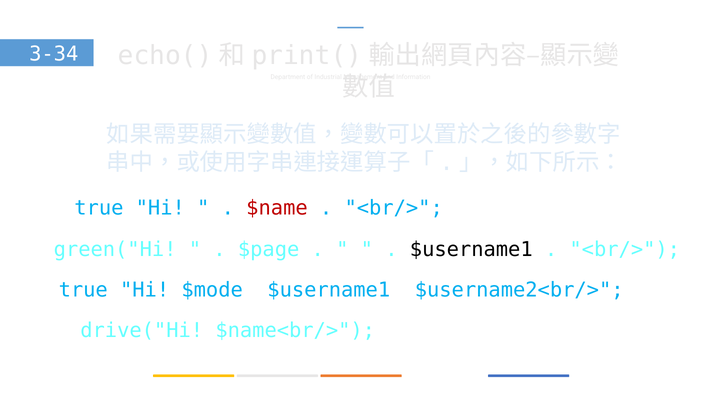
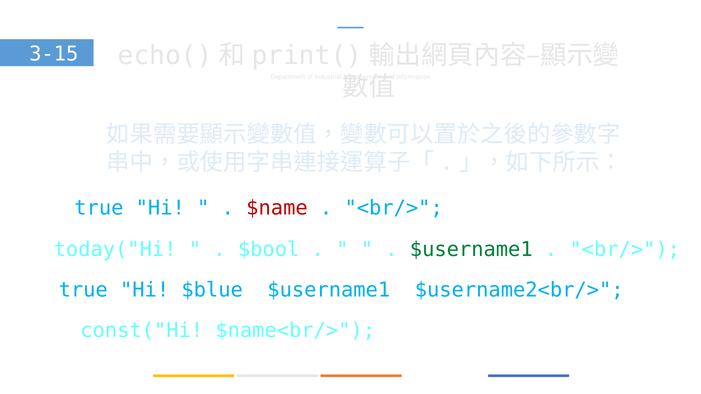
3-34: 3-34 -> 3-15 (54, 54)
green("Hi: green("Hi -> today("Hi (115, 250)
$page: $page -> $bool (269, 250)
$username1 colour: black -> green (471, 250)
$mode: $mode -> $blue (212, 290)
drive("Hi: drive("Hi -> const("Hi (142, 331)
